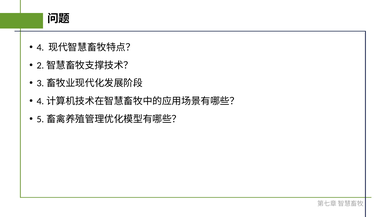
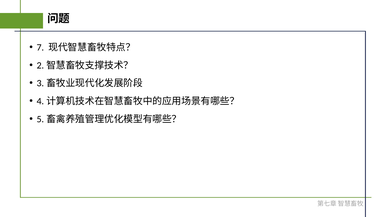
4: 4 -> 7 (40, 48)
